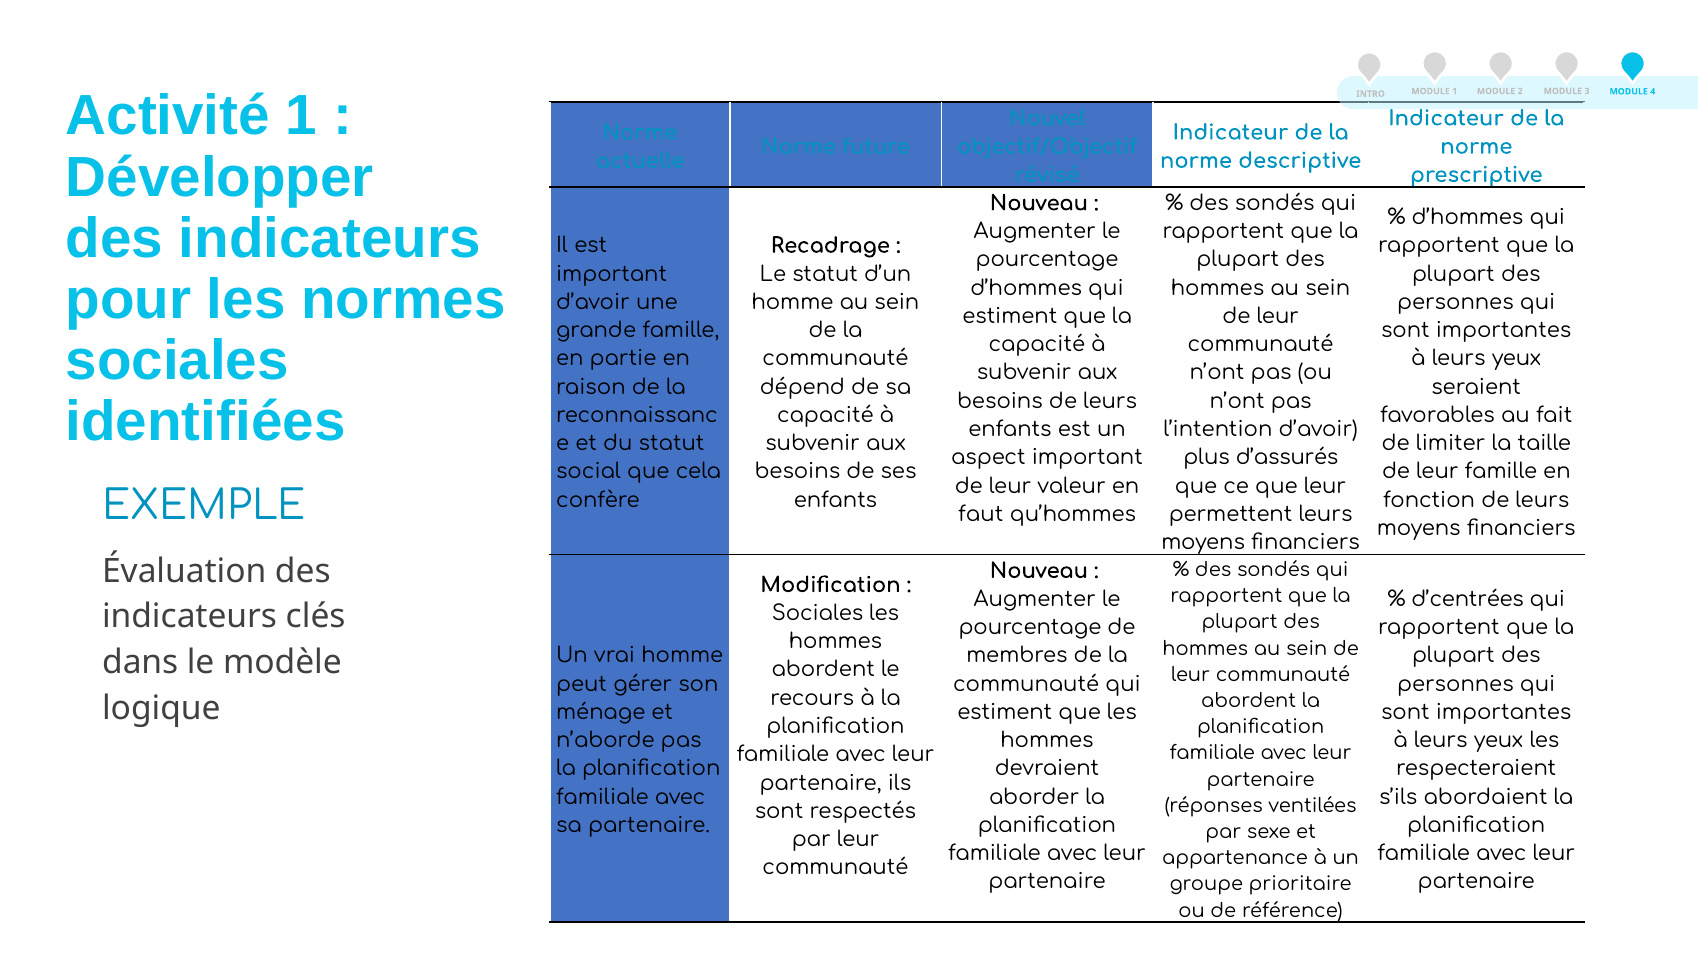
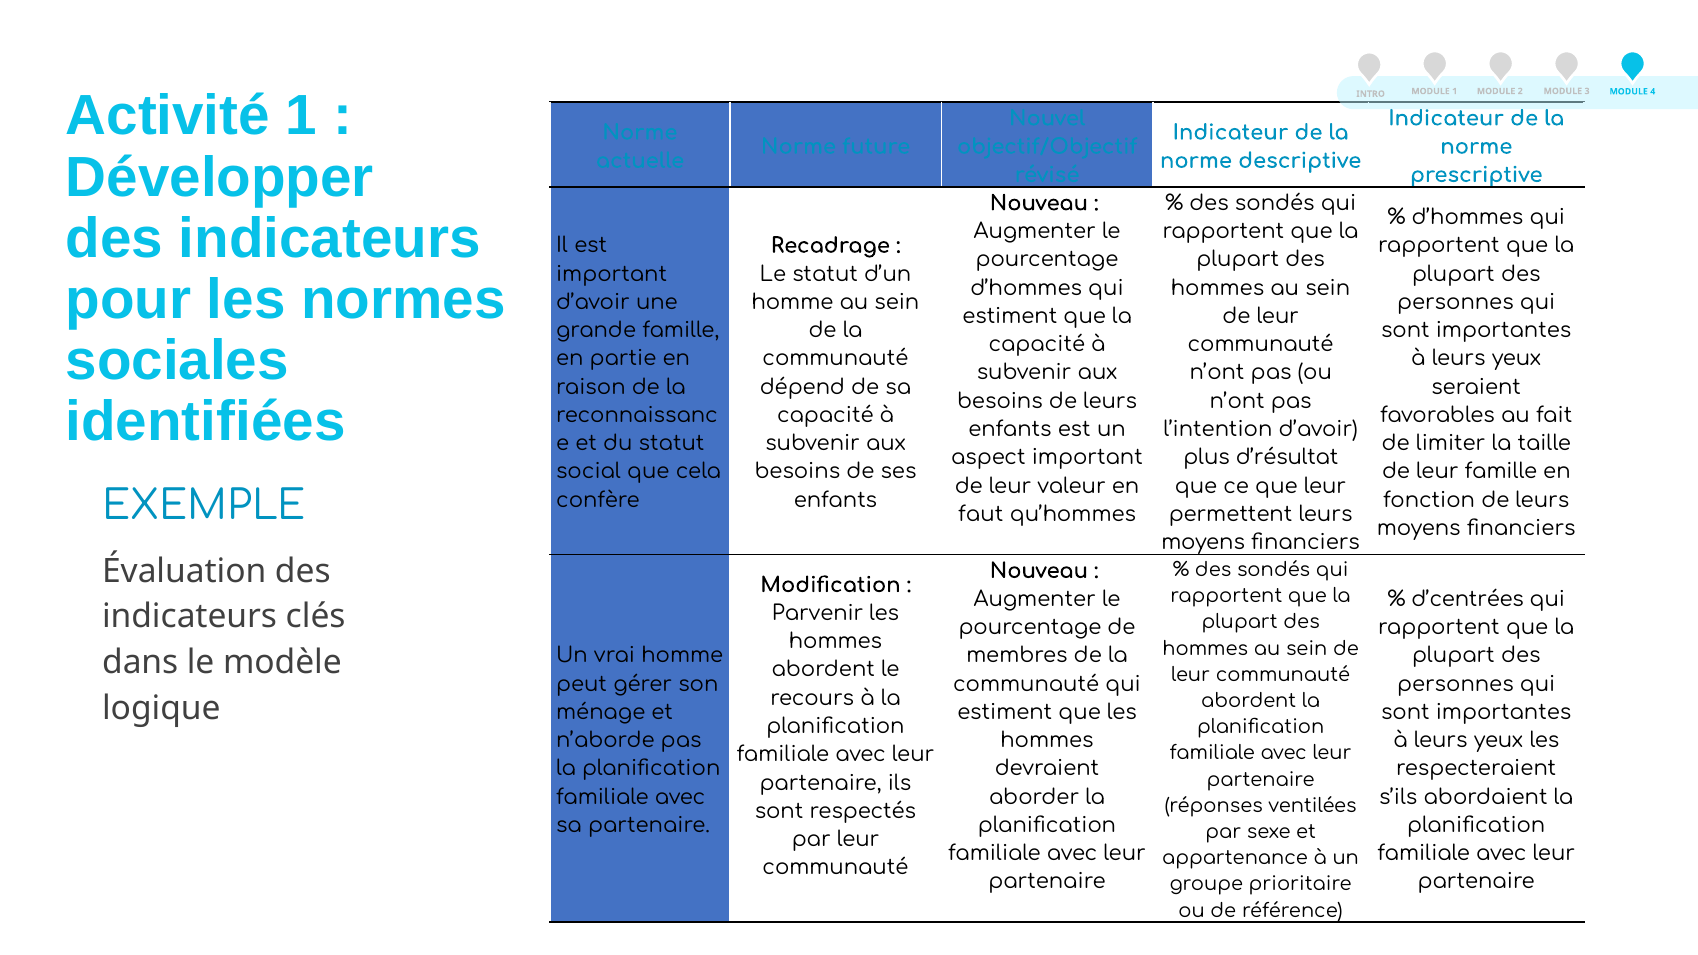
d’assurés: d’assurés -> d’résultat (1287, 458)
Sociales: Sociales -> Parvenir (818, 613)
